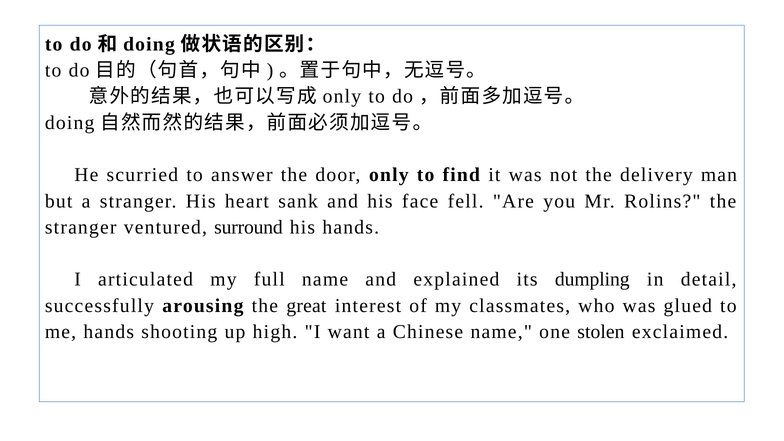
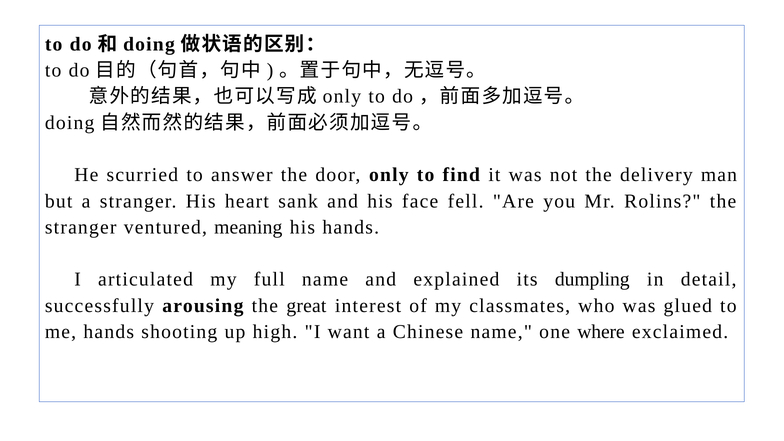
surround: surround -> meaning (248, 227)
stolen: stolen -> where (601, 332)
